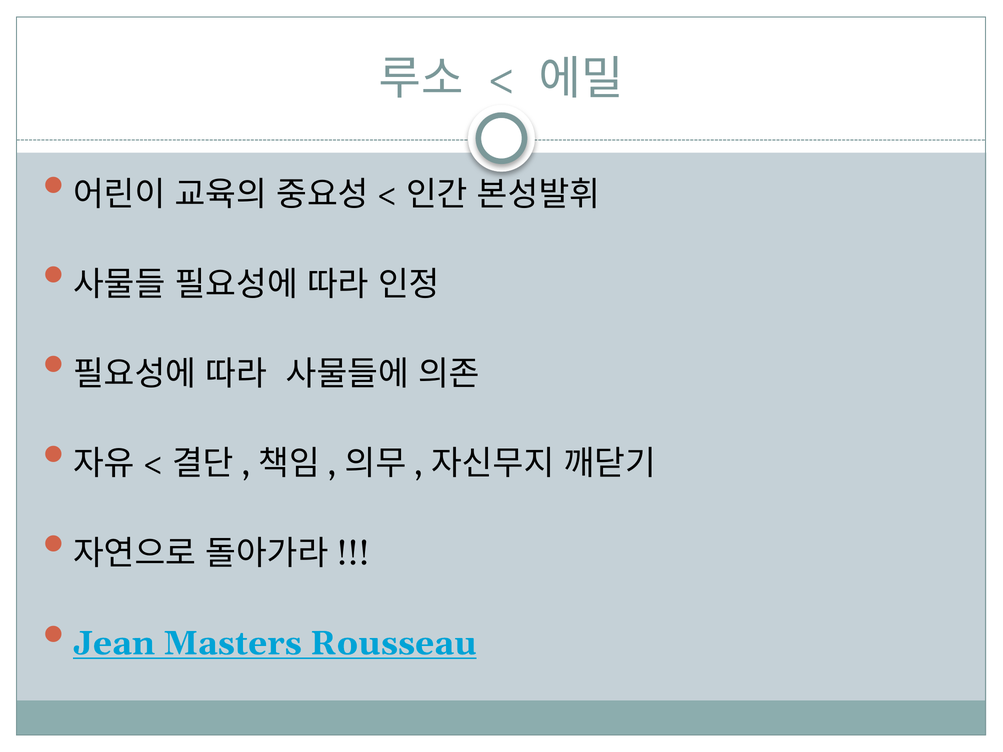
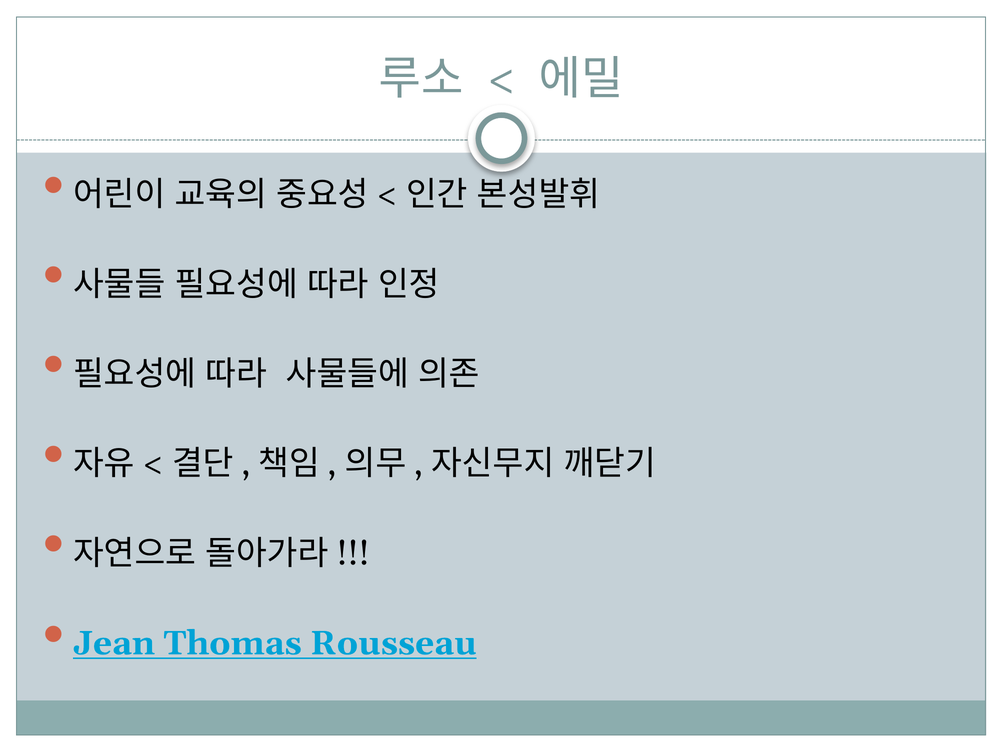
Masters: Masters -> Thomas (233, 643)
